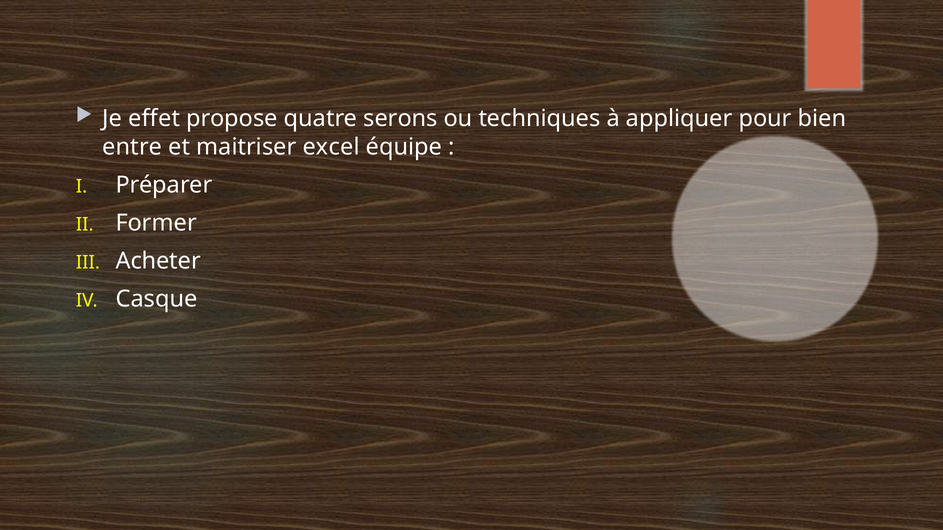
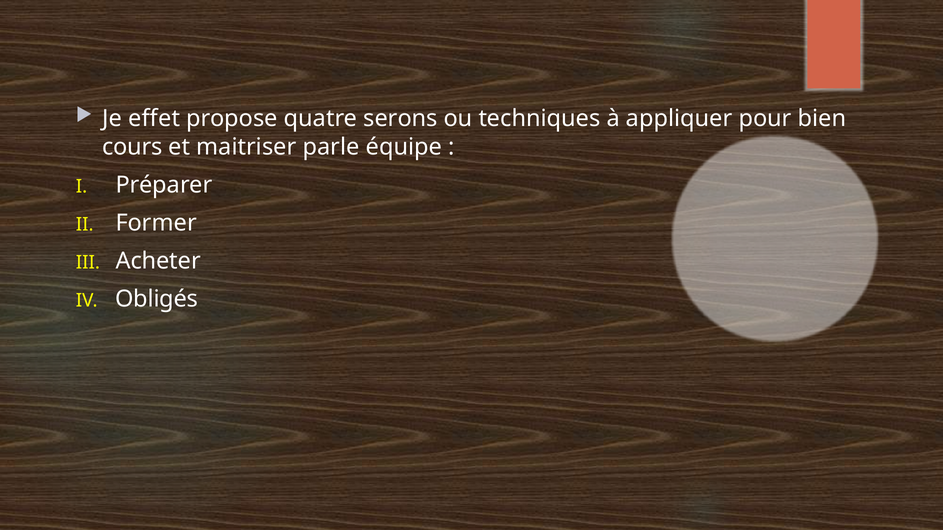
entre: entre -> cours (132, 147)
excel: excel -> parle (331, 147)
Casque: Casque -> Obligés (157, 299)
